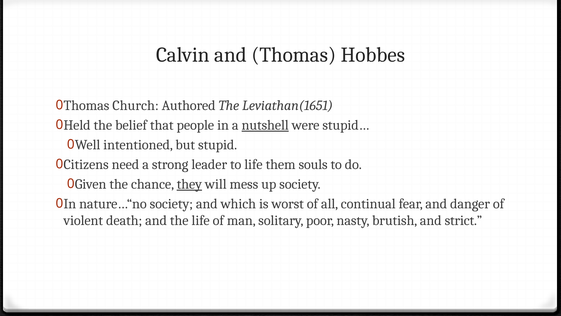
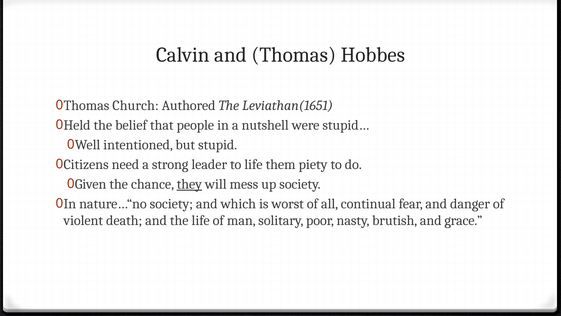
nutshell underline: present -> none (265, 125)
souls: souls -> piety (313, 164)
strict: strict -> grace (463, 220)
